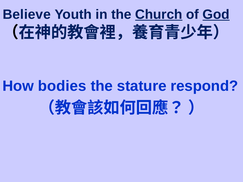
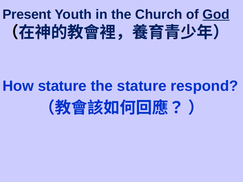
Believe: Believe -> Present (27, 15)
Church underline: present -> none (159, 15)
How bodies: bodies -> stature (62, 86)
